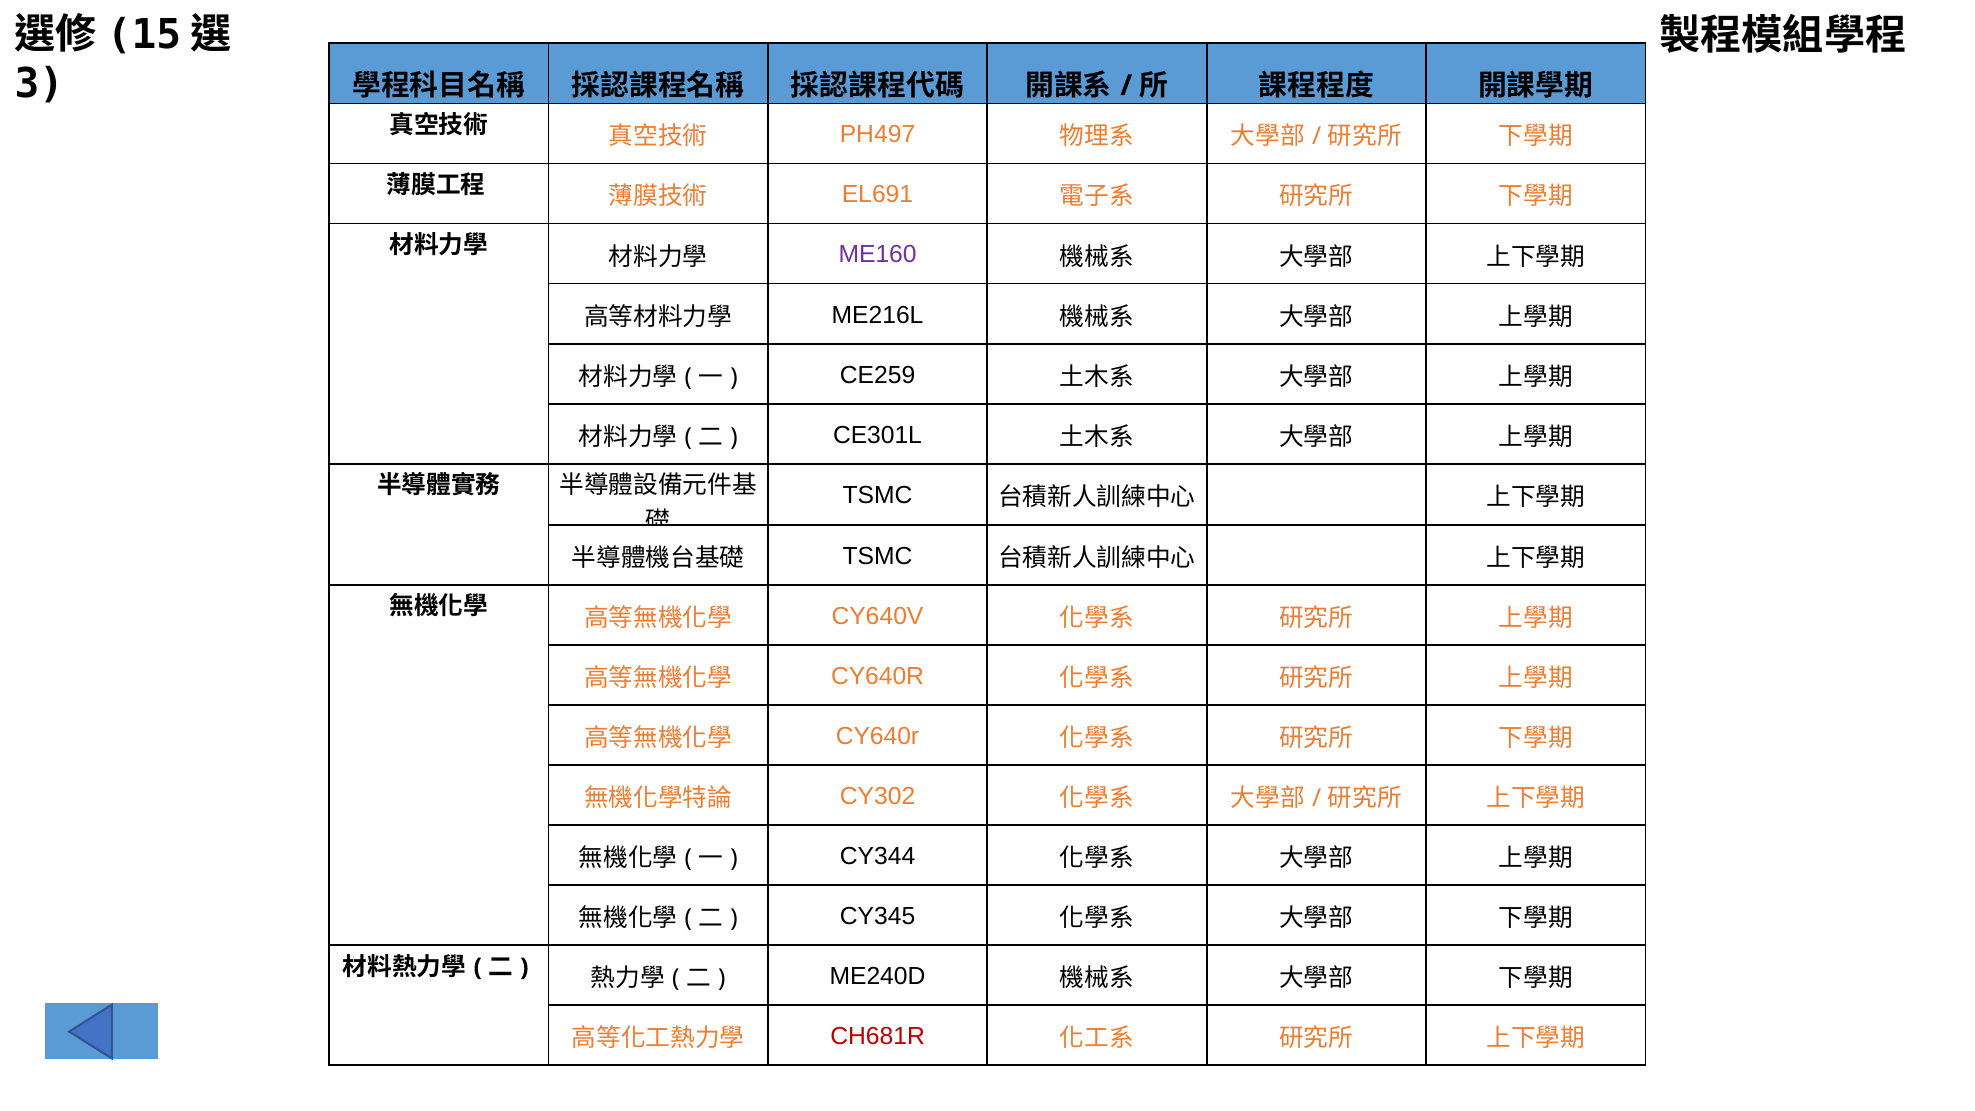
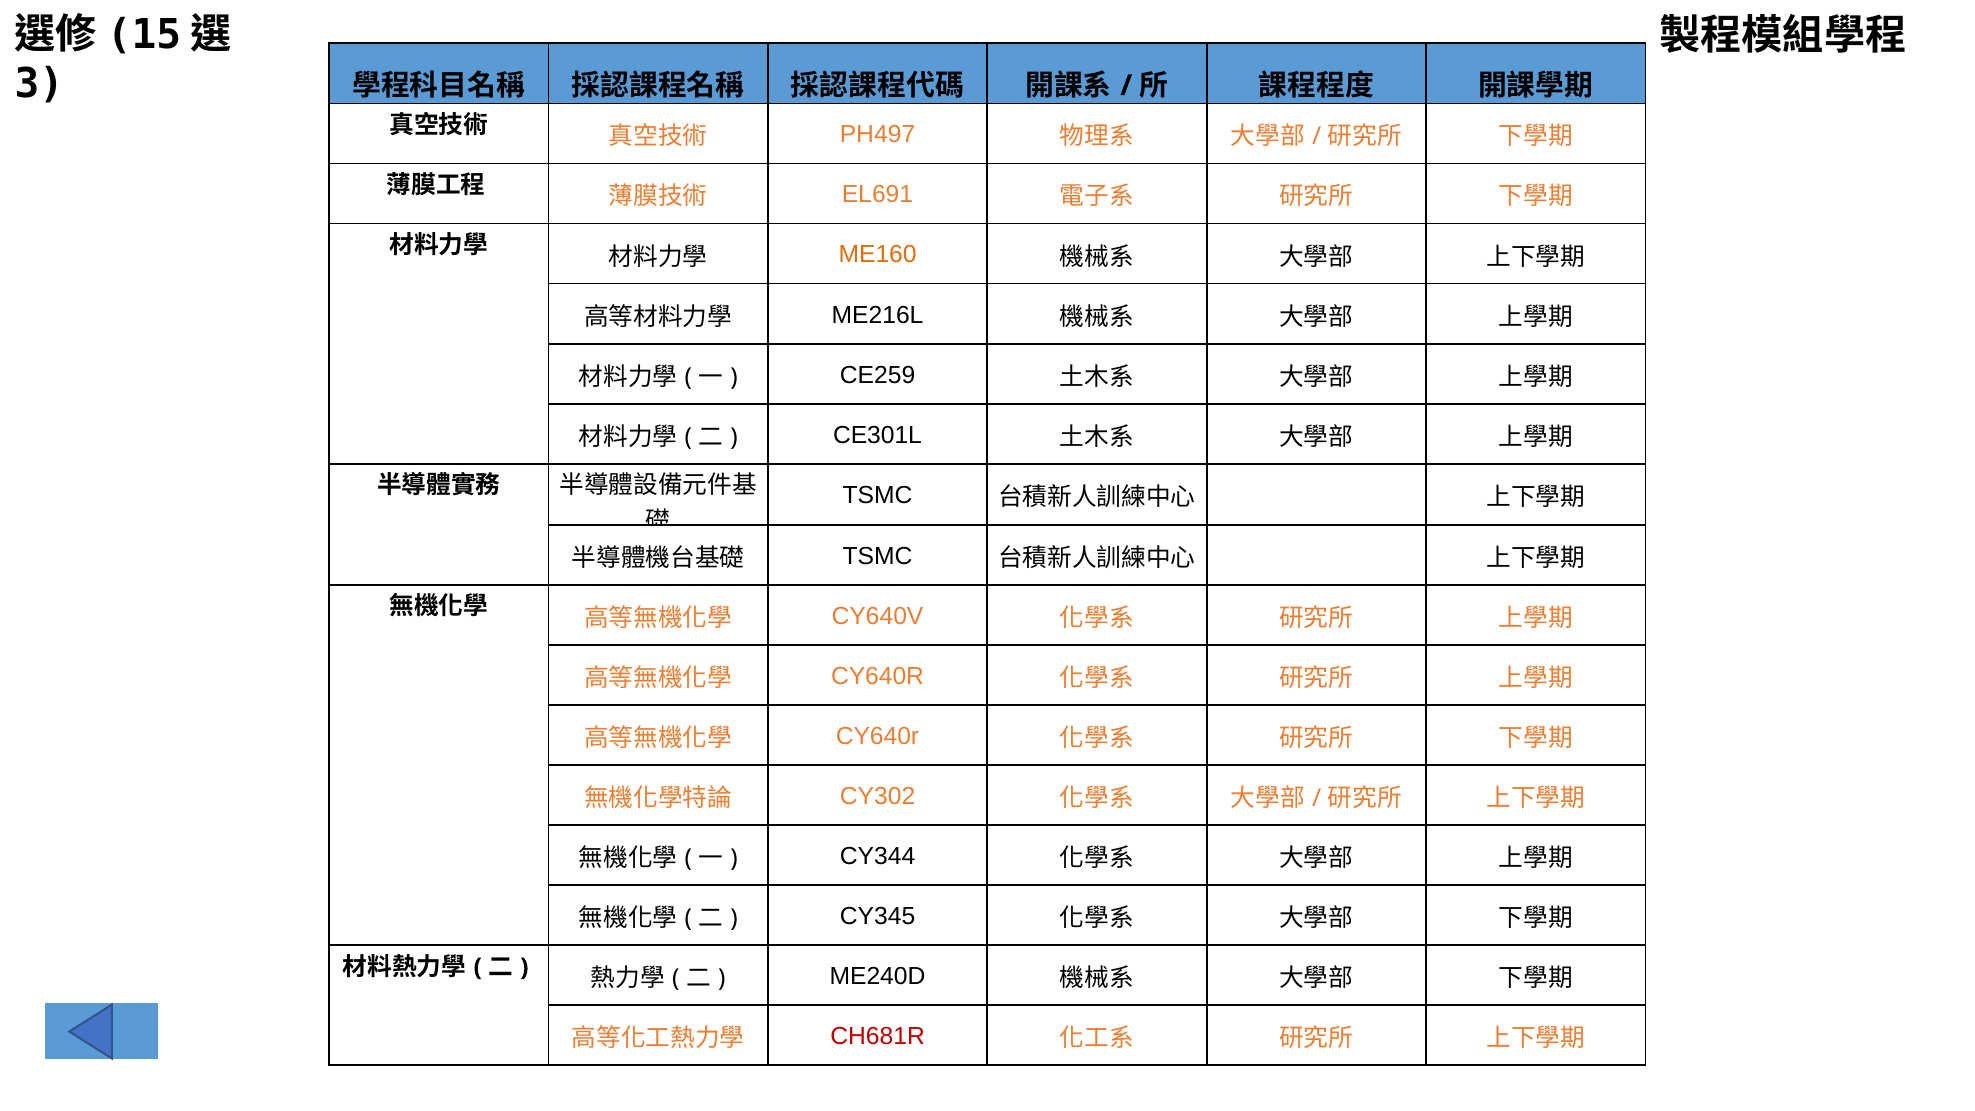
ME160 colour: purple -> orange (878, 255)
